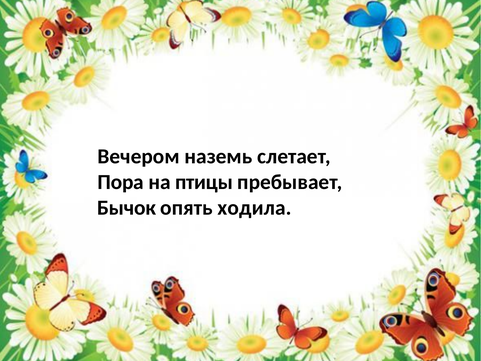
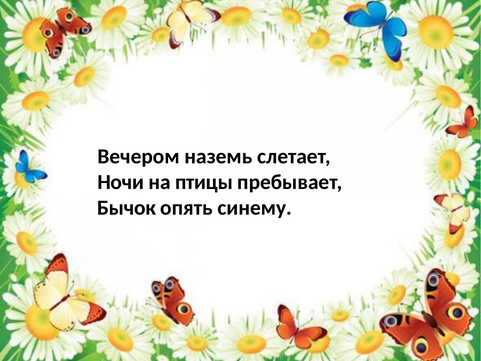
Пора: Пора -> Ночи (121, 182)
ходила: ходила -> синему (255, 208)
